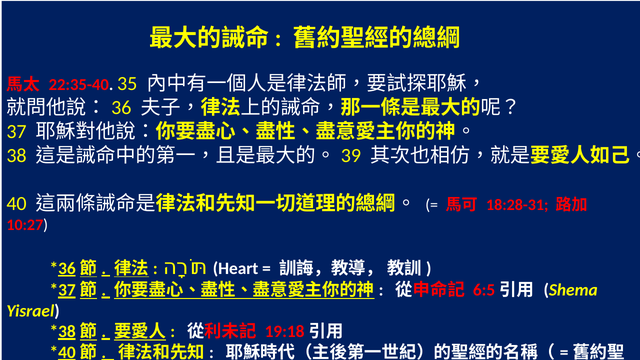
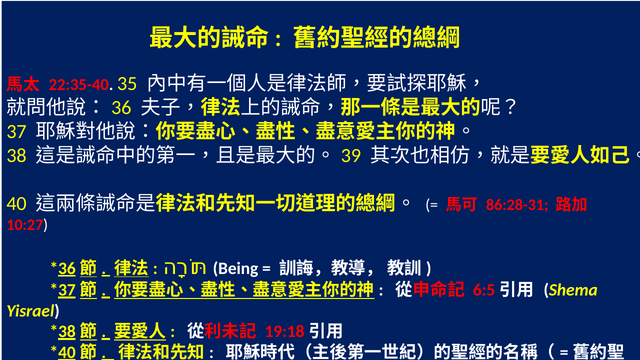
18:28-31: 18:28-31 -> 86:28-31 (517, 205)
Heart: Heart -> Being (236, 268)
